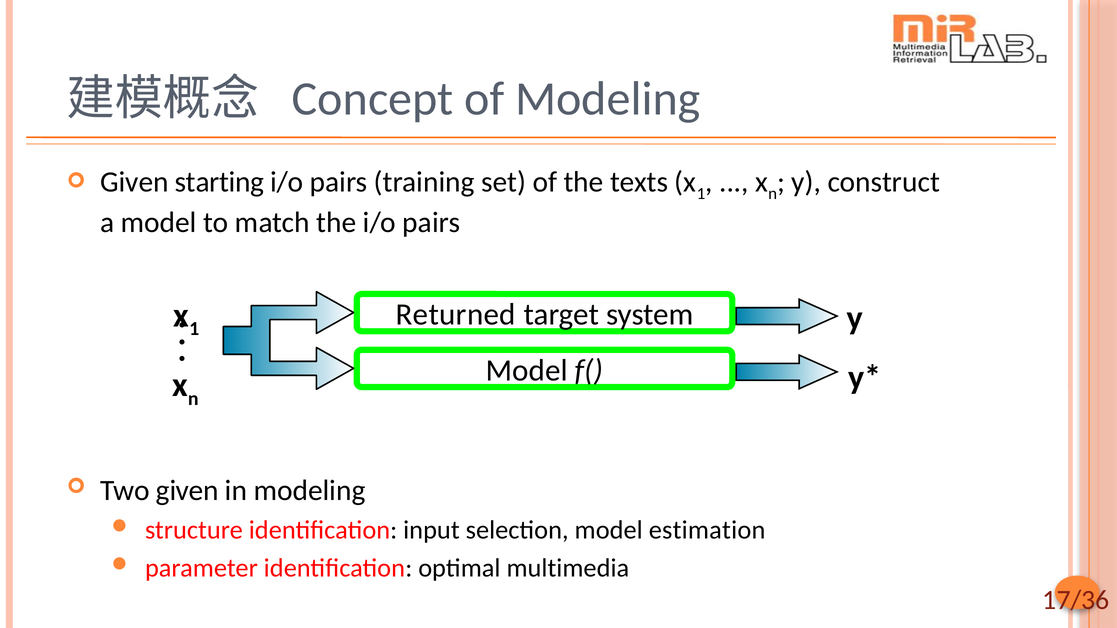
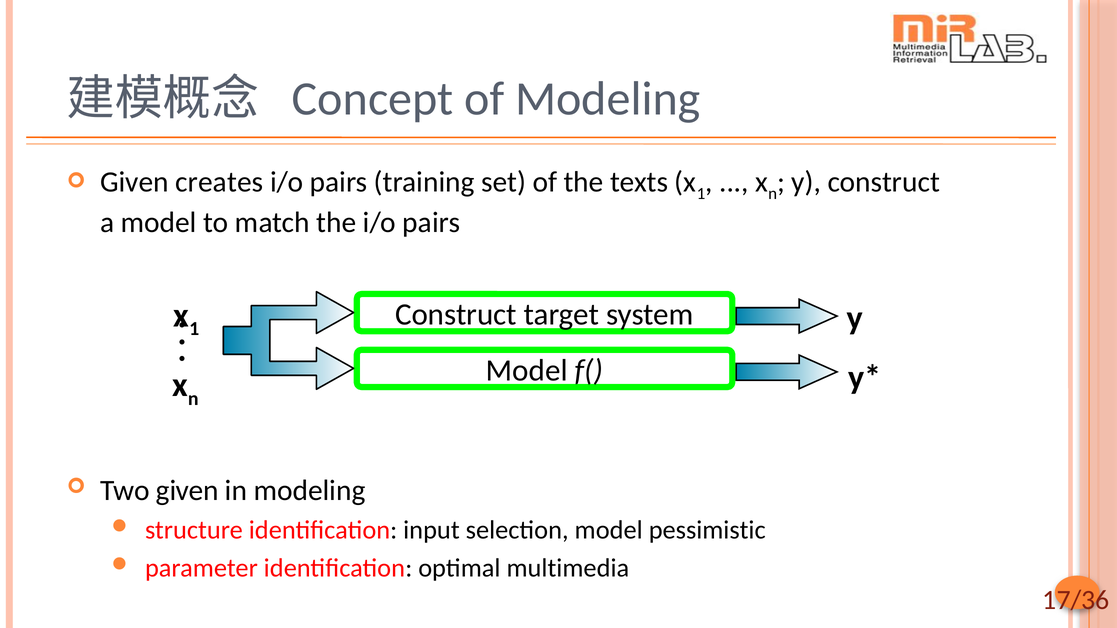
starting: starting -> creates (219, 182)
Returned: Returned -> Construct (456, 315)
estimation: estimation -> pessimistic (707, 530)
